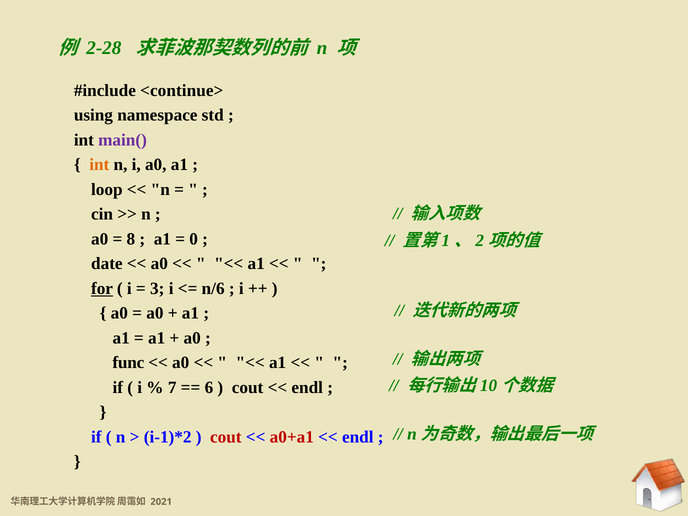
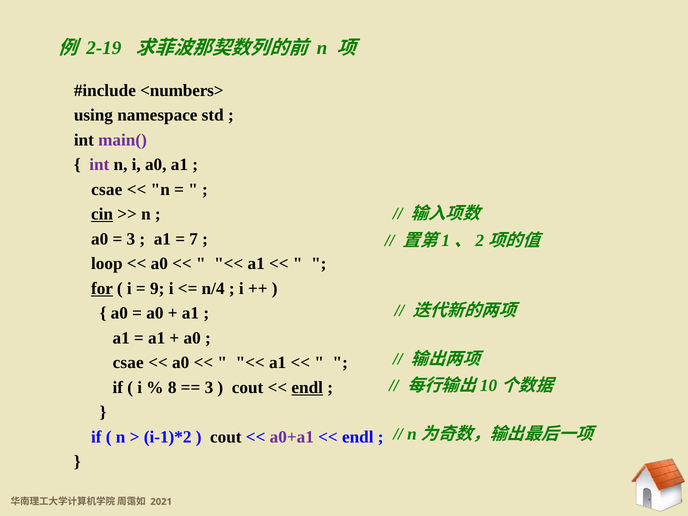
2-28: 2-28 -> 2-19 (104, 48)
<continue>: <continue> -> <numbers> (182, 90)
int colour: orange -> purple (99, 165)
loop: loop -> csae (107, 189)
cin underline: none -> present (102, 214)
8: 8 -> 3 (131, 239)
0: 0 -> 7 (194, 239)
date: date -> loop (107, 264)
3: 3 -> 9 (157, 288)
n/6: n/6 -> n/4 (213, 288)
func: func -> csae (128, 363)
7: 7 -> 8 (172, 387)
6: 6 -> 3 (209, 387)
endl underline: none -> present (307, 387)
cout colour: red -> black (226, 437)
a0+a1 colour: red -> purple (292, 437)
